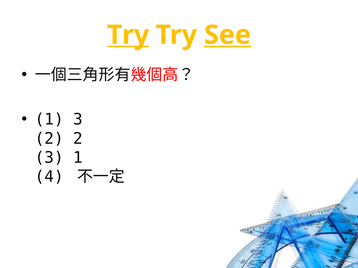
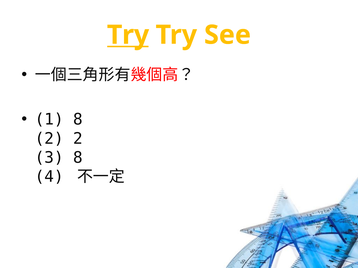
See underline: present -> none (227, 35)
1 3: 3 -> 8 (78, 120)
3 1: 1 -> 8 (78, 158)
